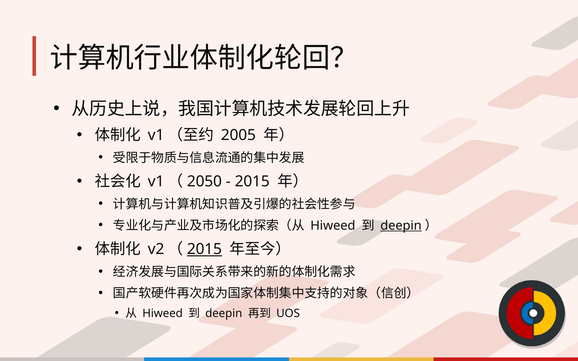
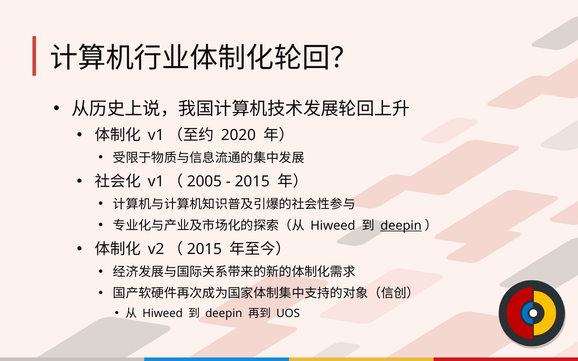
2005: 2005 -> 2020 (238, 135)
2050: 2050 -> 2005 (204, 182)
2015 underline: present -> none (204, 249)
